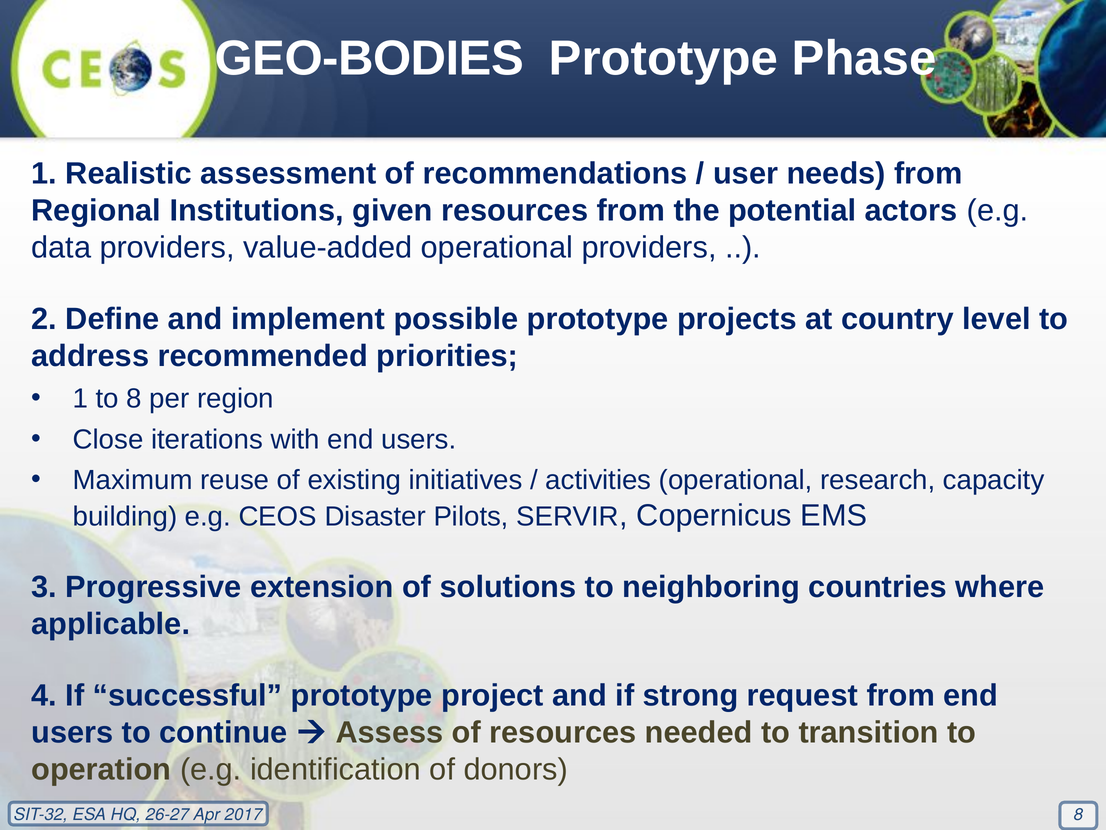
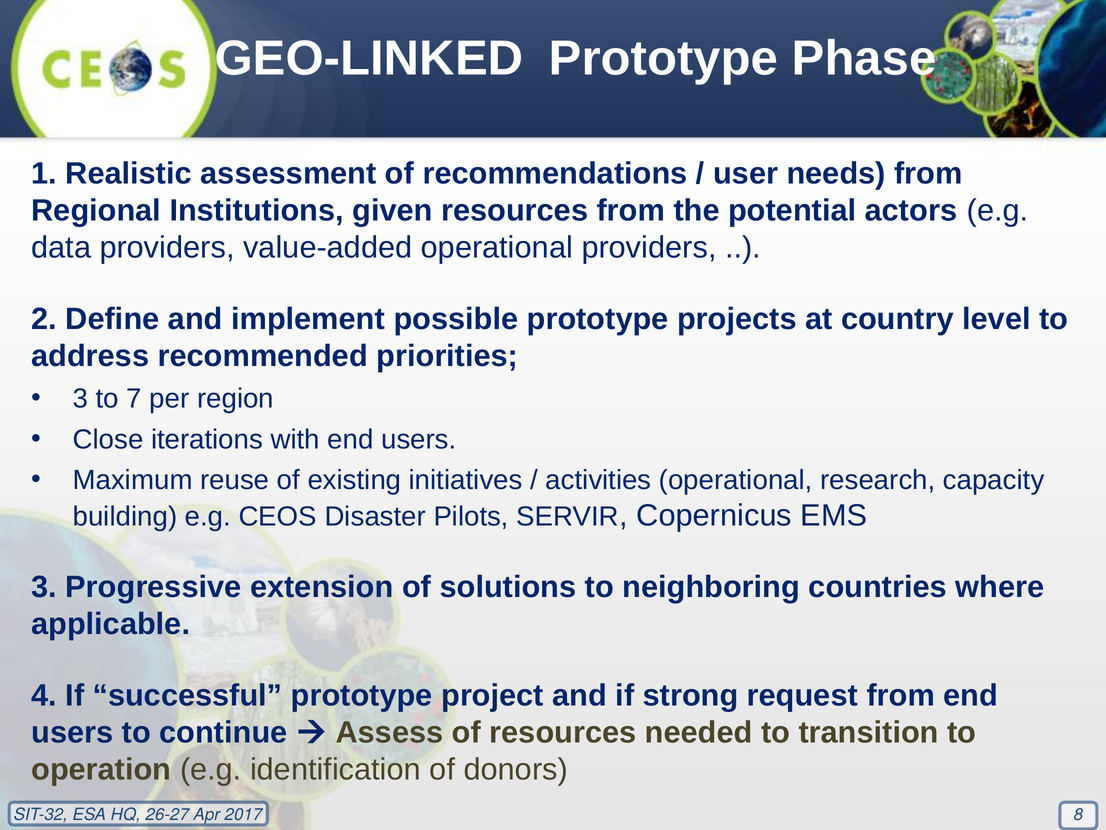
GEO-BODIES: GEO-BODIES -> GEO-LINKED (369, 59)
1: 1 -> 3 (80, 398)
to 8: 8 -> 7 (134, 398)
